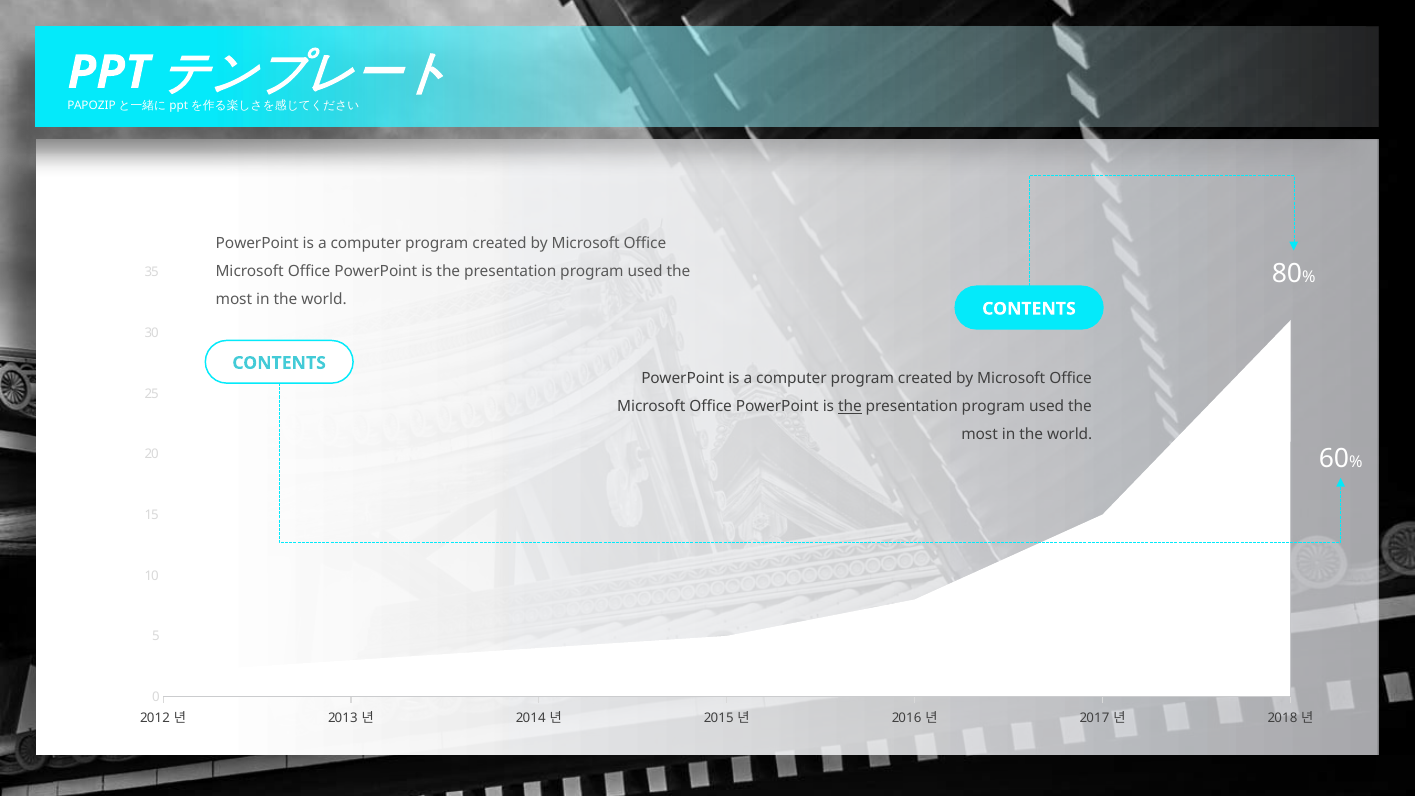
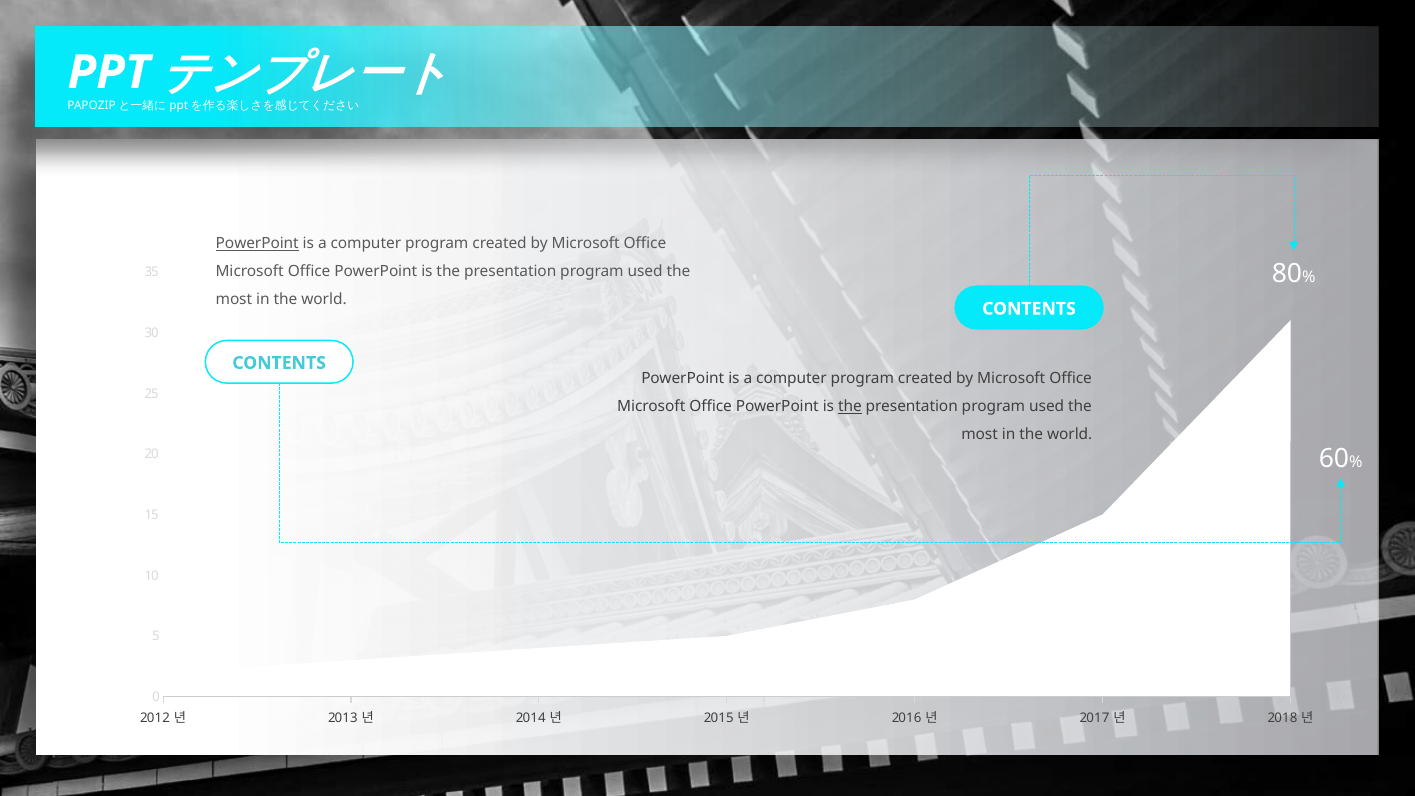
PowerPoint underline: none -> present (257, 243)
